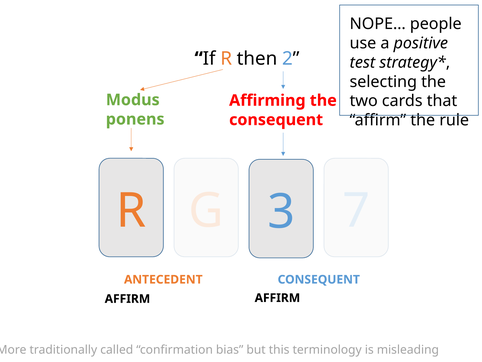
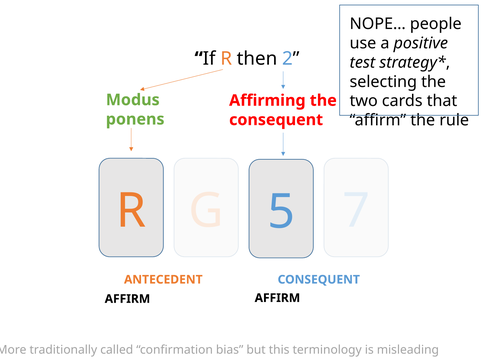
3: 3 -> 5 (281, 212)
